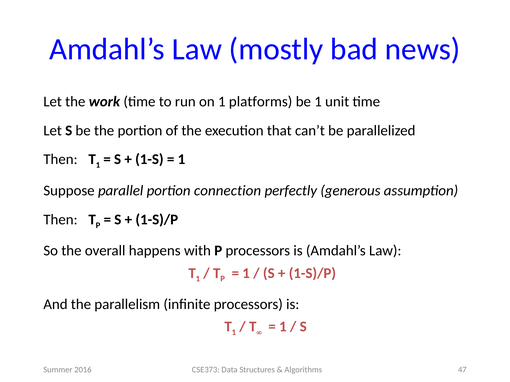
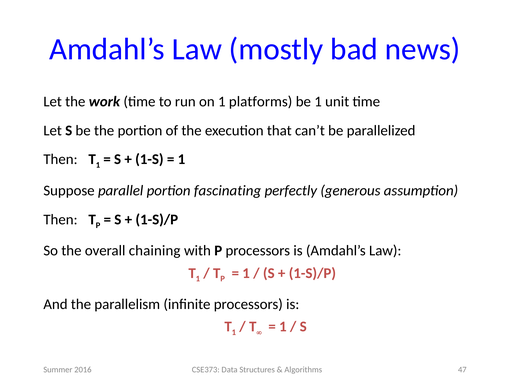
connection: connection -> fascinating (228, 191)
happens: happens -> chaining (155, 251)
